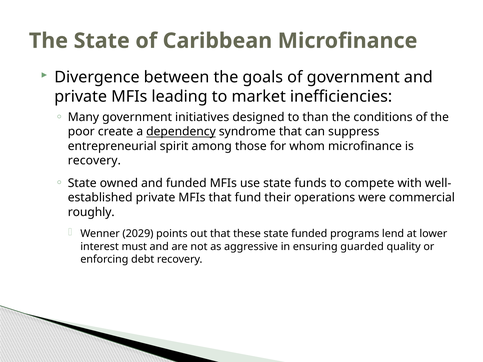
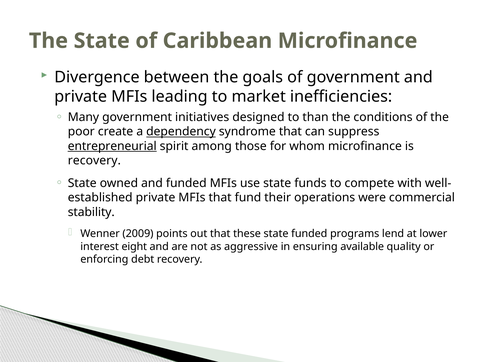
entrepreneurial underline: none -> present (112, 146)
roughly: roughly -> stability (91, 212)
2029: 2029 -> 2009 (138, 234)
must: must -> eight (134, 247)
guarded: guarded -> available (362, 247)
